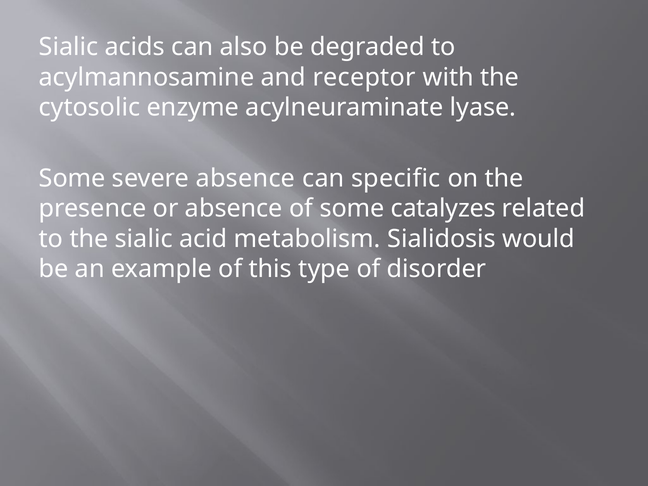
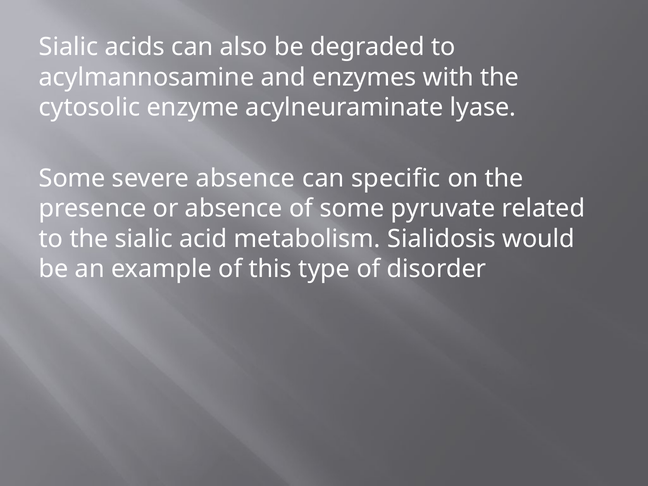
receptor: receptor -> enzymes (364, 77)
catalyzes: catalyzes -> pyruvate (443, 208)
